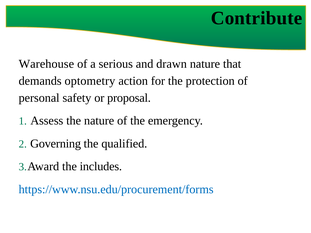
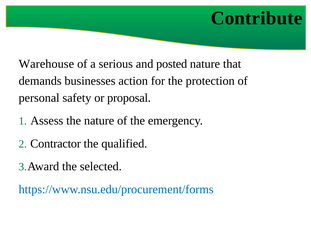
drawn: drawn -> posted (172, 64)
optometry: optometry -> businesses (90, 81)
Governing: Governing -> Contractor (56, 144)
includes: includes -> selected (101, 167)
